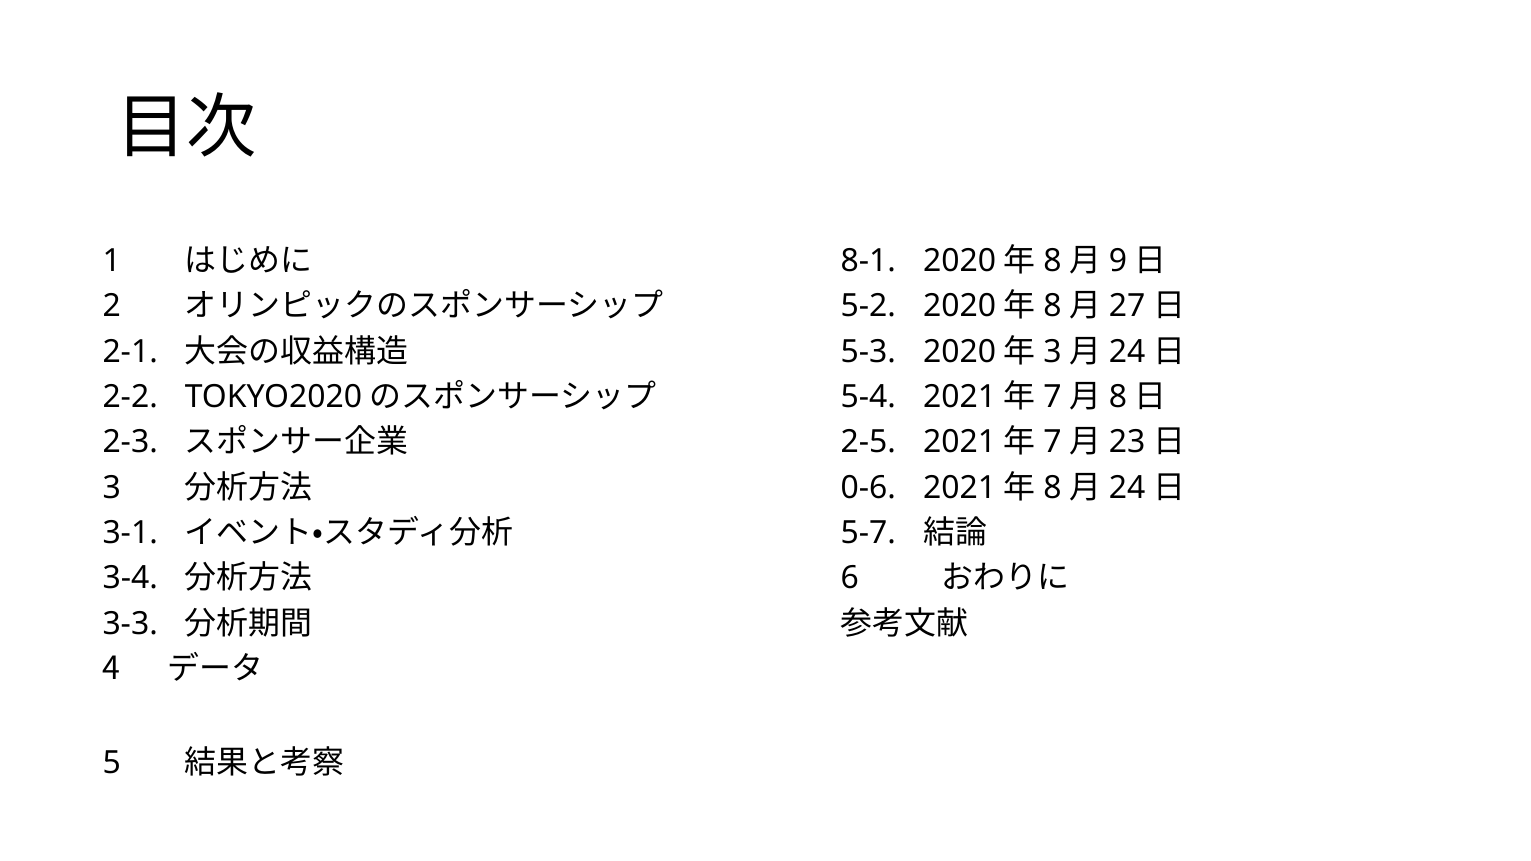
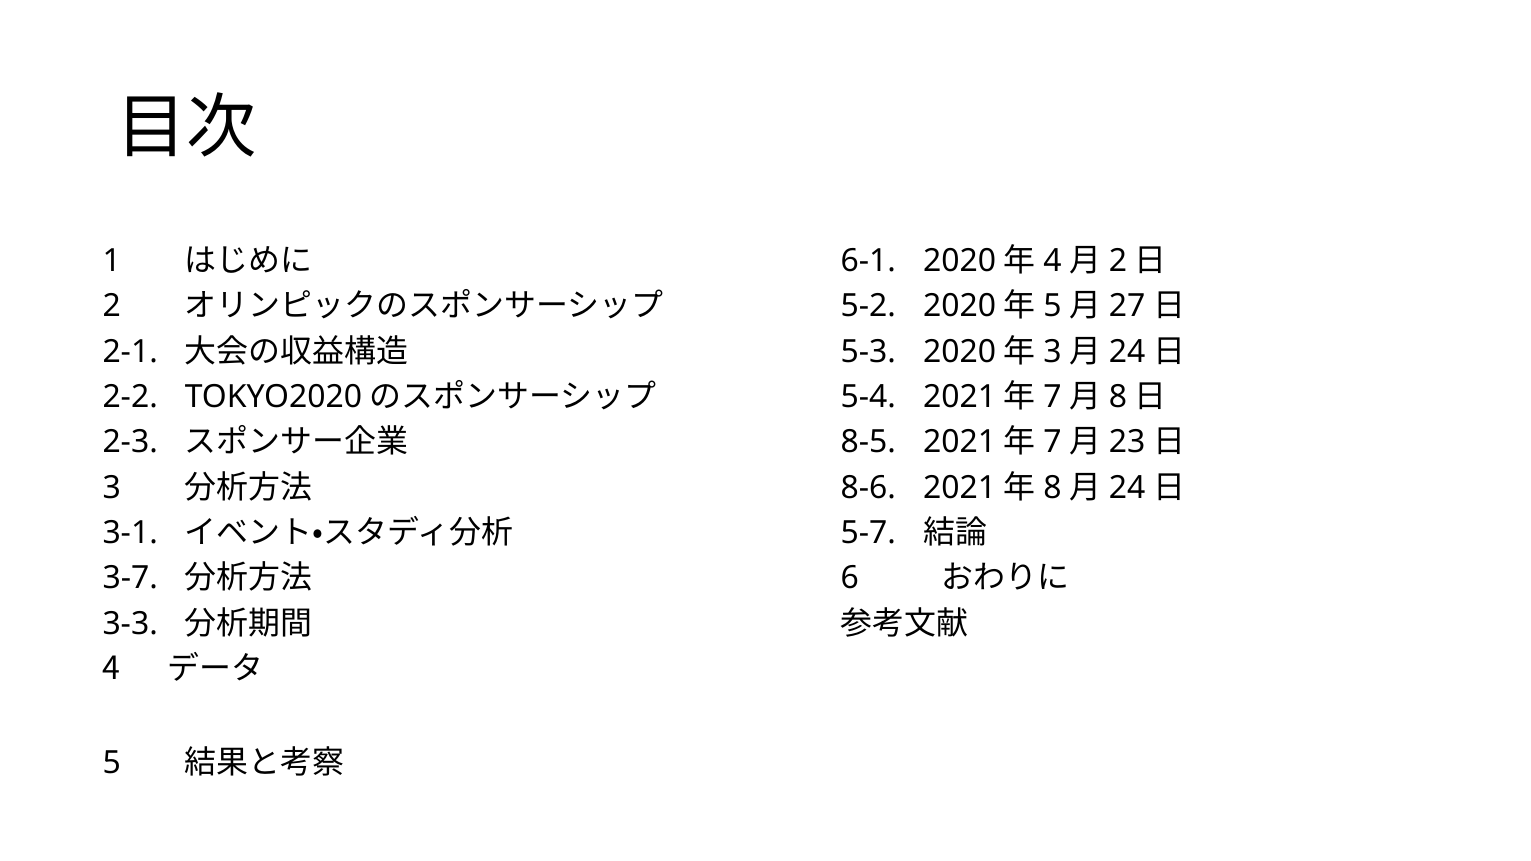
8-1: 8-1 -> 6-1 (868, 261)
8: 8 -> 4 (1053, 261)
9: 9 -> 2 (1118, 261)
8: 8 -> 5 (1053, 306)
2-5: 2-5 -> 8-5 (868, 443)
0-6: 0-6 -> 8-6 (868, 488)
3-4: 3-4 -> 3-7 (130, 579)
